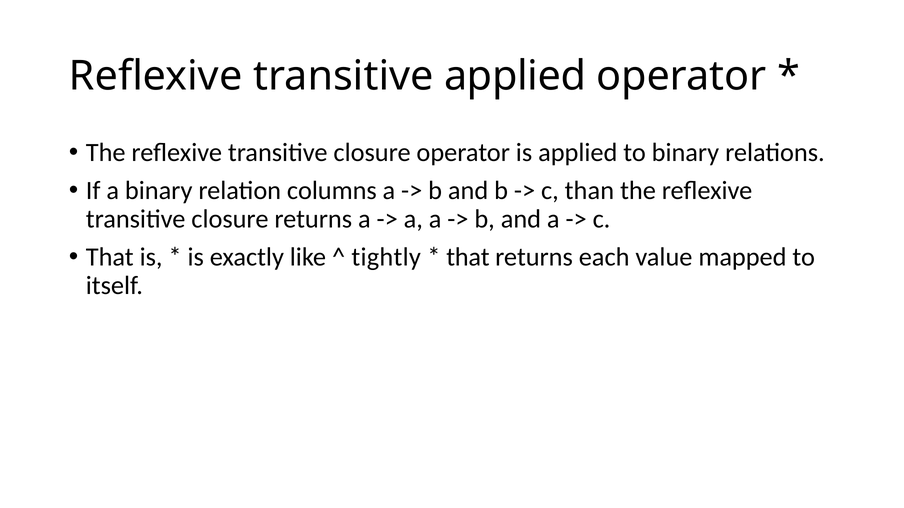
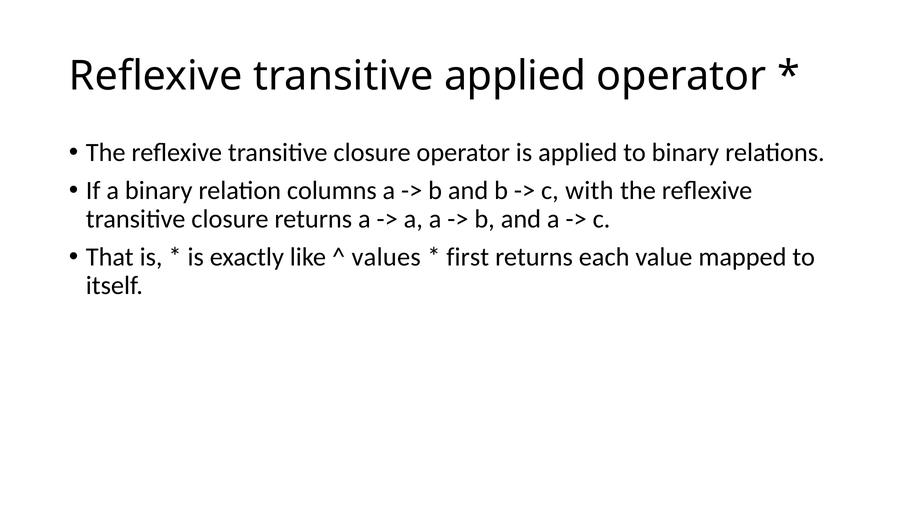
than: than -> with (589, 191)
tightly: tightly -> values (386, 257)
that: that -> first (468, 257)
